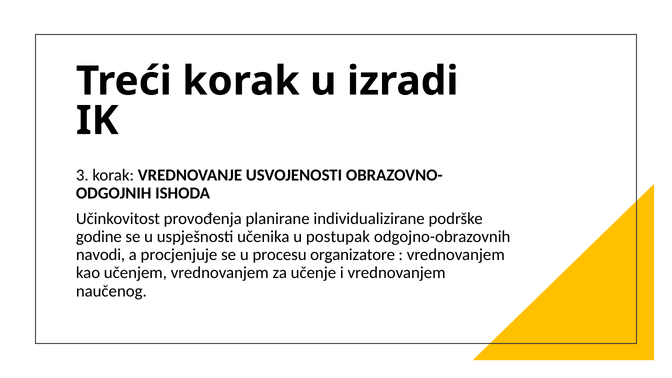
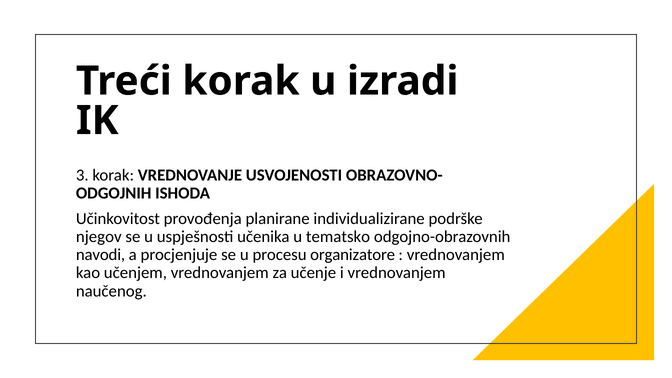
godine: godine -> njegov (99, 237)
postupak: postupak -> tematsko (338, 237)
